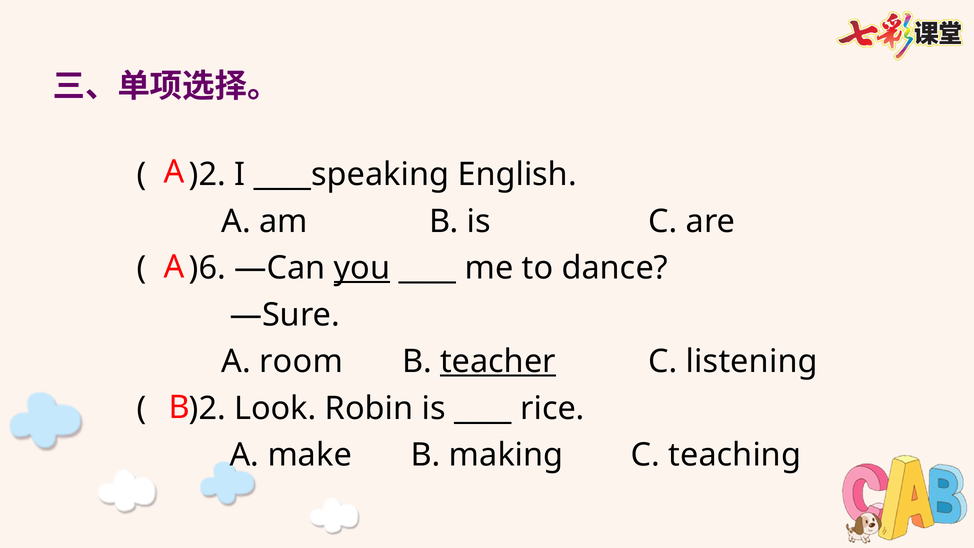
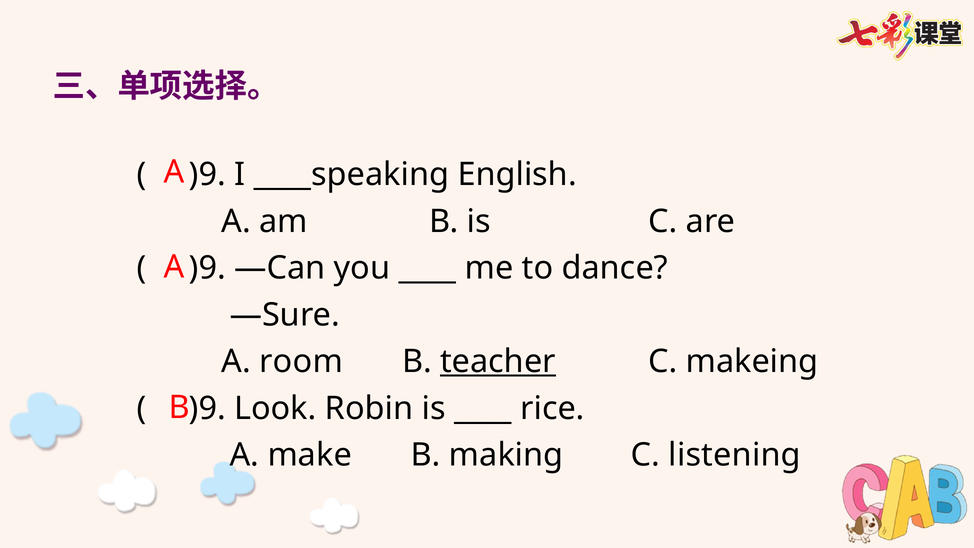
)2: )2 -> )9 (207, 175)
)6: )6 -> )9 (207, 268)
you underline: present -> none (362, 268)
listening: listening -> makeing (752, 362)
)2: )2 -> )9 (207, 408)
teaching: teaching -> listening (735, 455)
